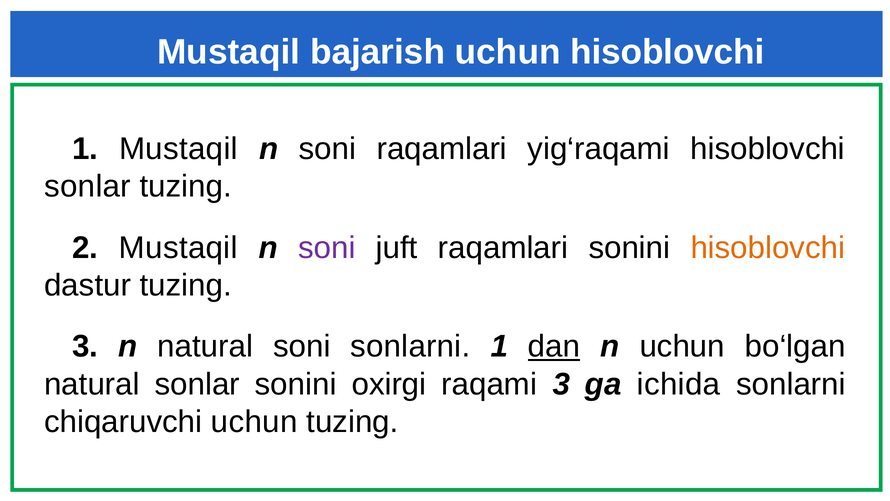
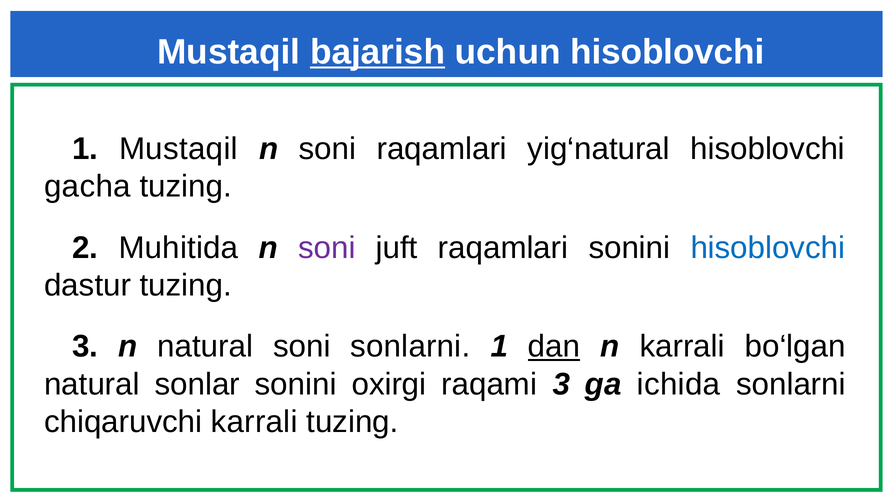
bajarish underline: none -> present (378, 52)
yig‘raqami: yig‘raqami -> yig‘natural (599, 149)
sonlar: sonlar -> gacha (88, 187)
2 Mustaqil: Mustaqil -> Muhitida (178, 248)
hisoblovchi colour: orange -> blue (768, 248)
n uchun: uchun -> karrali (682, 346)
chiqaruvchi uchun: uchun -> karrali (254, 422)
